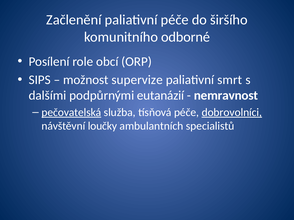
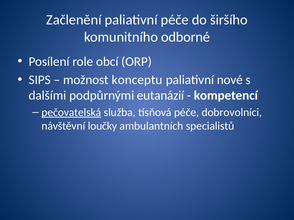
supervize: supervize -> konceptu (137, 80)
smrt: smrt -> nové (230, 80)
nemravnost: nemravnost -> kompetencí (226, 96)
dobrovolníci underline: present -> none (232, 113)
